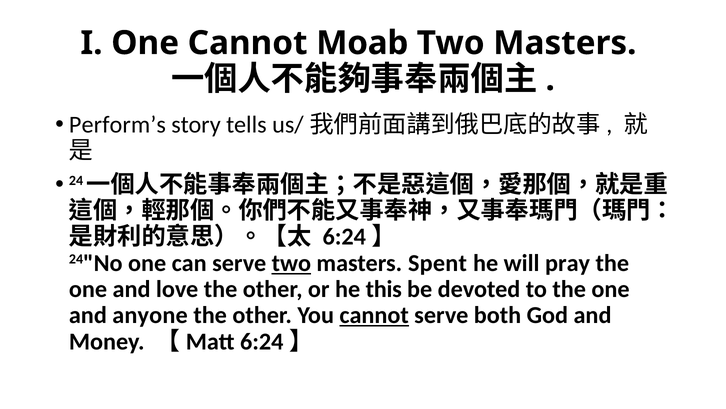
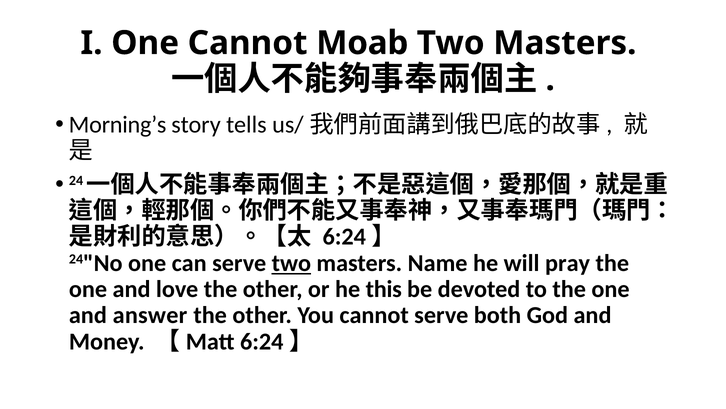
Perform’s: Perform’s -> Morning’s (118, 124)
Spent: Spent -> Name (438, 263)
anyone: anyone -> answer (150, 315)
cannot underline: present -> none (374, 315)
